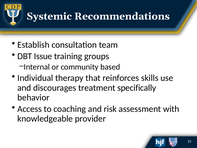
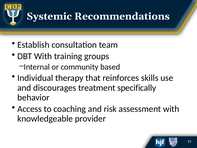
DBT Issue: Issue -> With (43, 56)
